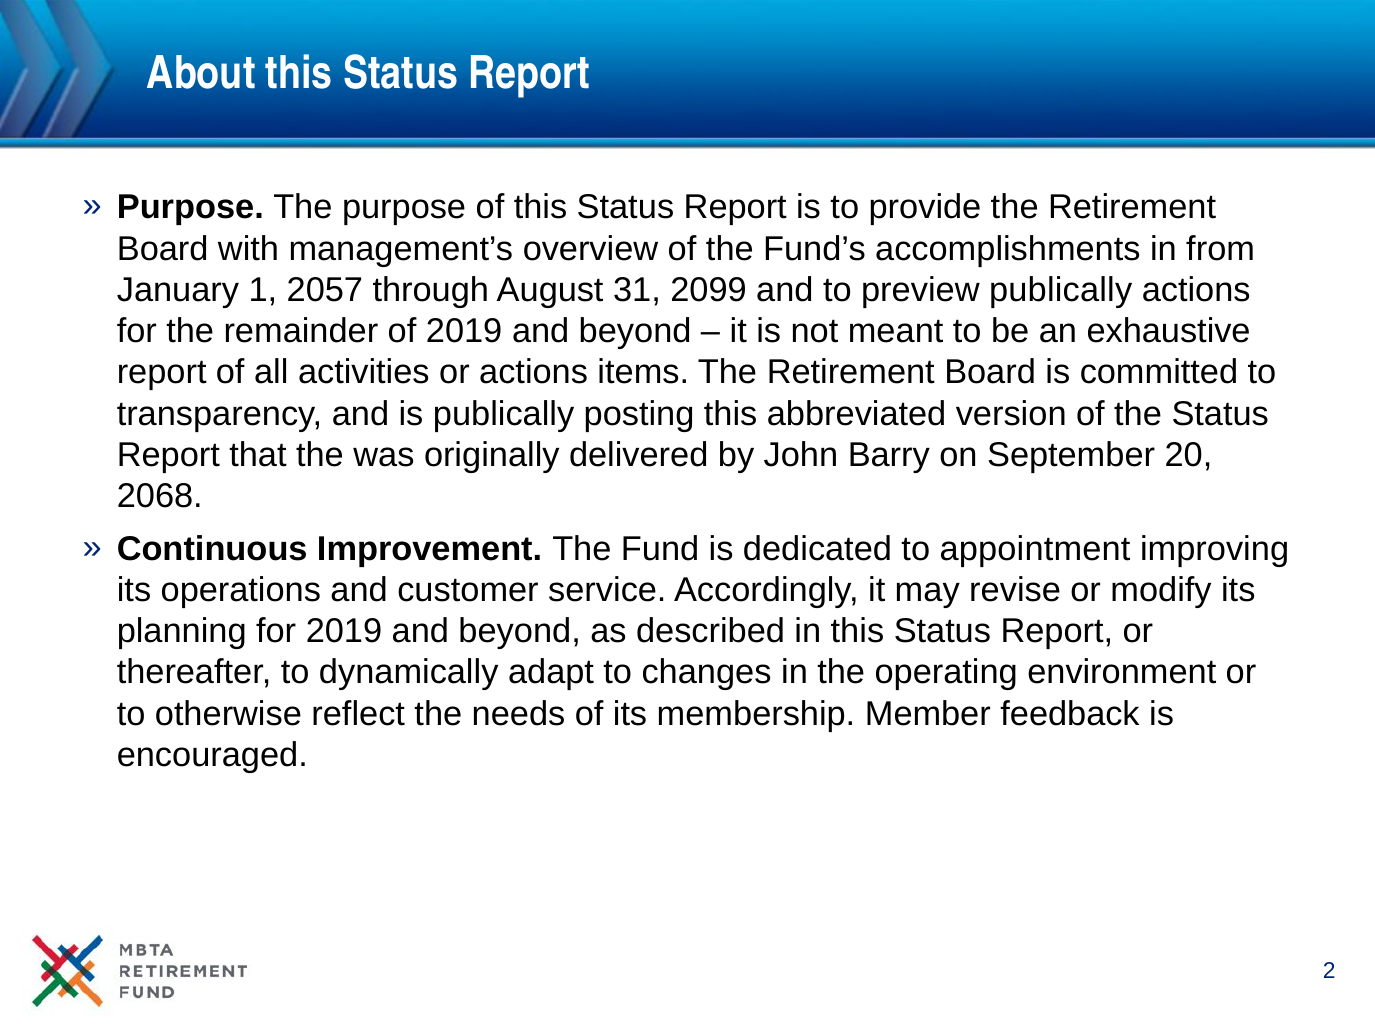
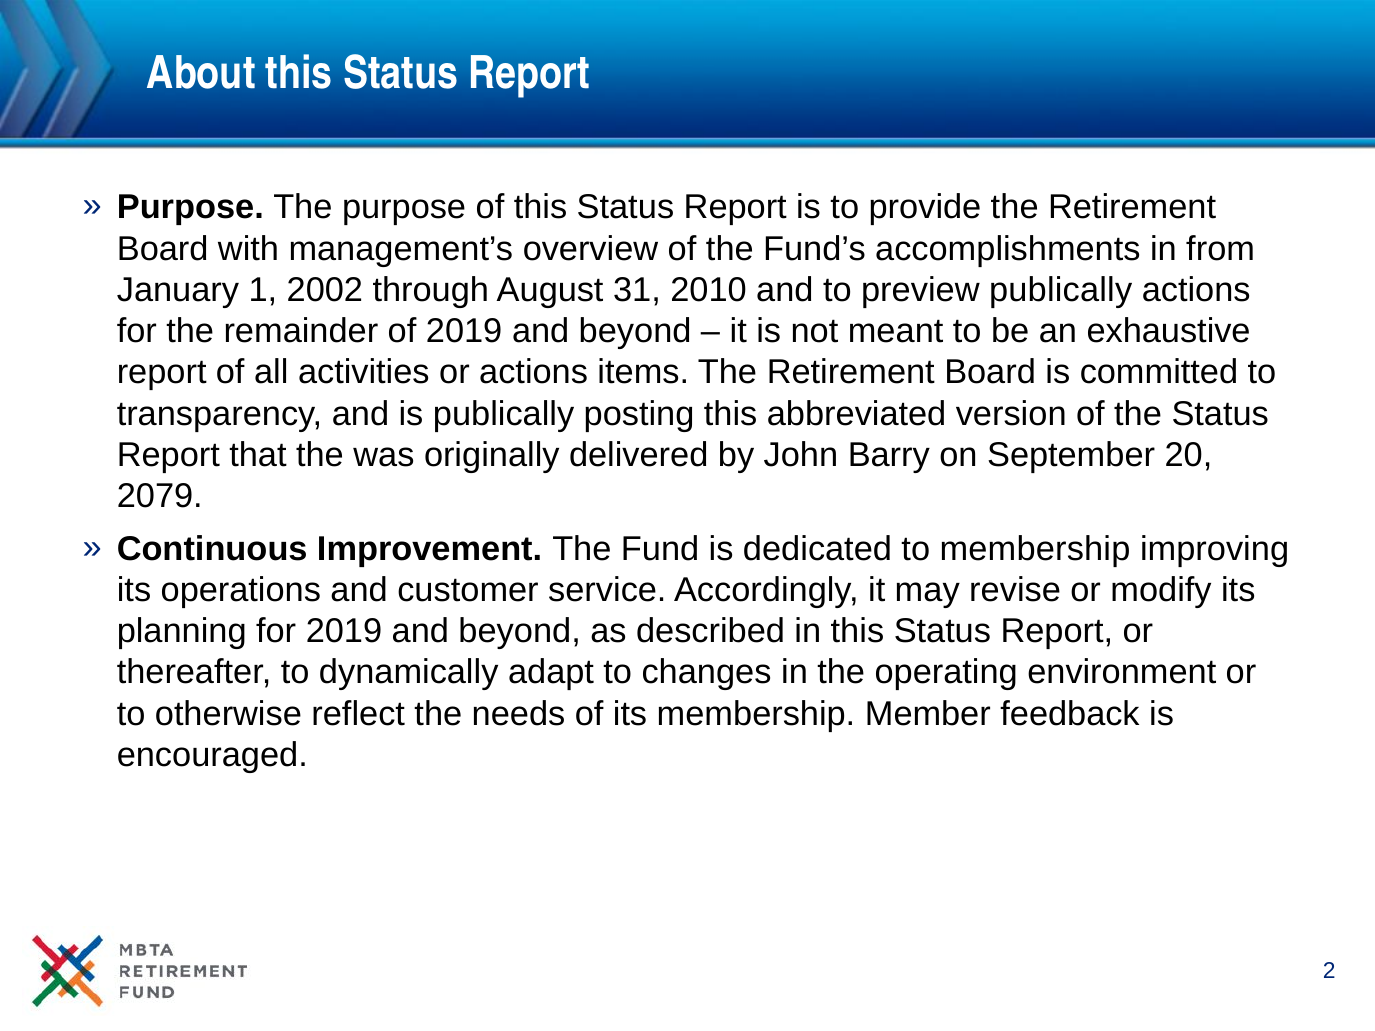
2057: 2057 -> 2002 (325, 290)
2099: 2099 -> 2010 (709, 290)
2068: 2068 -> 2079 (160, 496)
to appointment: appointment -> membership (1035, 549)
